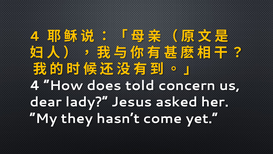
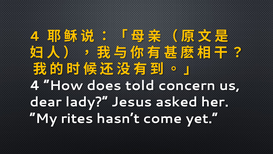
they: they -> rites (77, 118)
